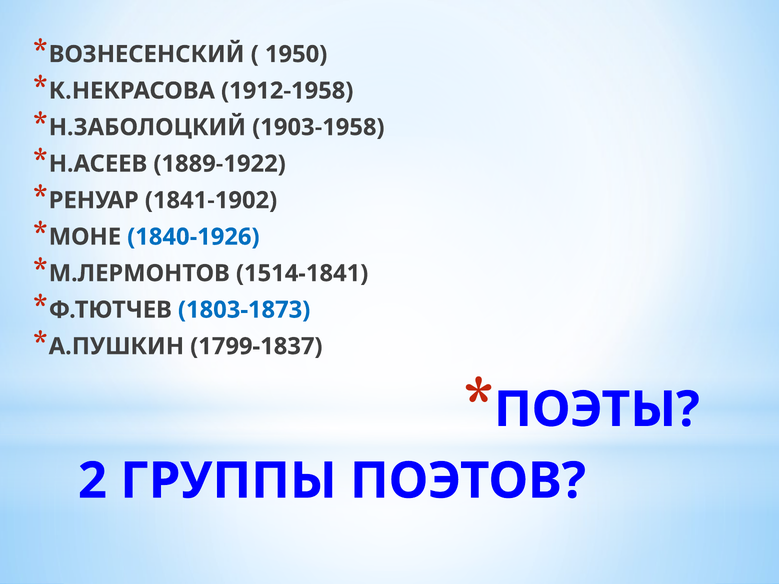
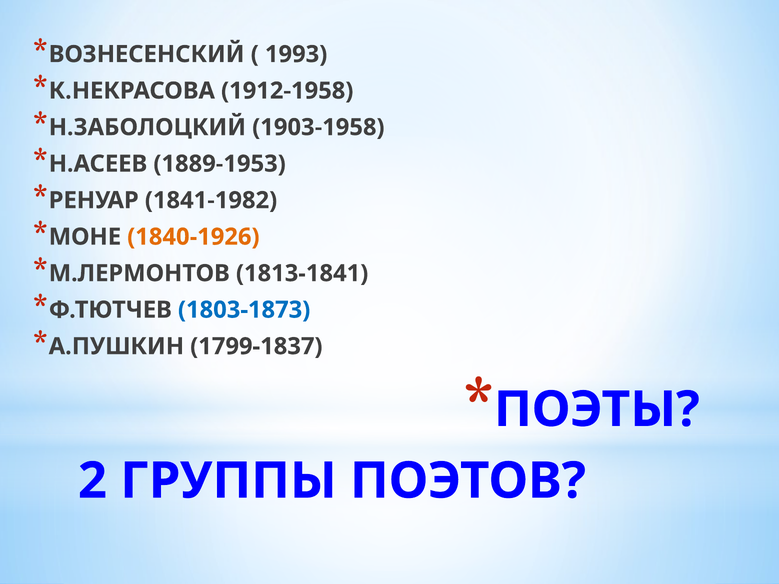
1950: 1950 -> 1993 (296, 54)
1889-1922: 1889-1922 -> 1889-1953 (220, 164)
1841-1902: 1841-1902 -> 1841-1982 (211, 200)
1840-1926 colour: blue -> orange (193, 237)
1514-1841: 1514-1841 -> 1813-1841 (302, 273)
